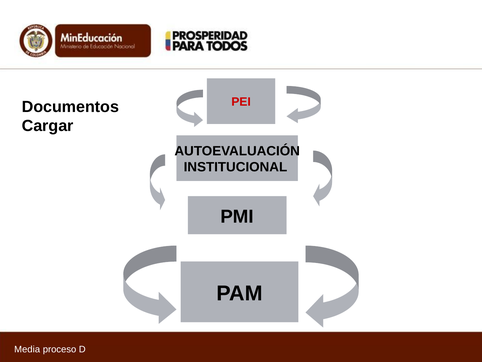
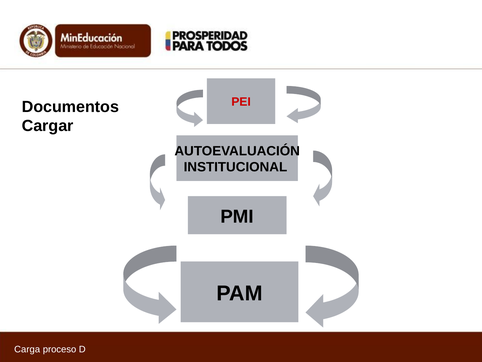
Media: Media -> Carga (27, 349)
